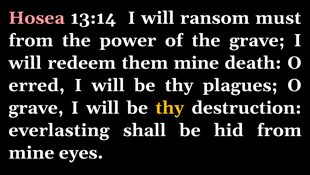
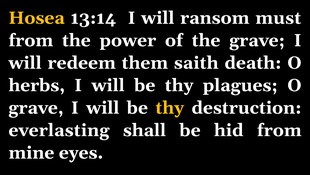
Hosea colour: pink -> yellow (37, 18)
them mine: mine -> saith (196, 63)
erred: erred -> herbs (37, 85)
